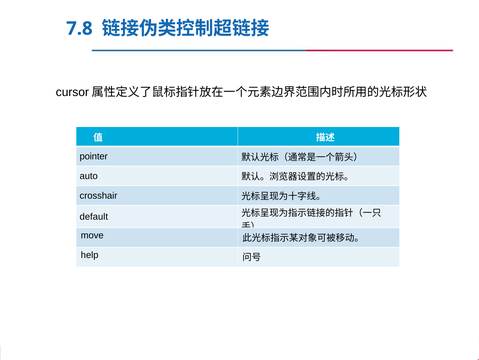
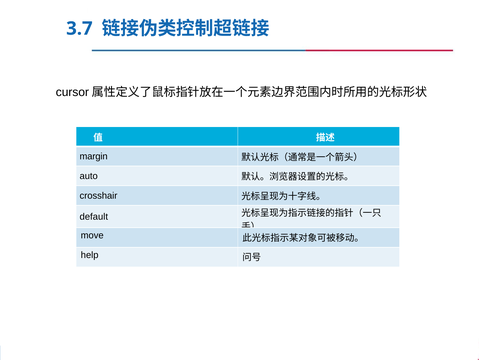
7.8: 7.8 -> 3.7 (79, 28)
pointer: pointer -> margin (94, 156)
